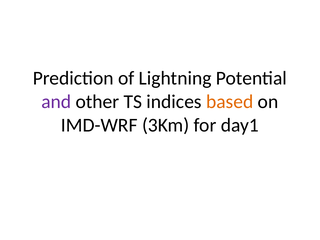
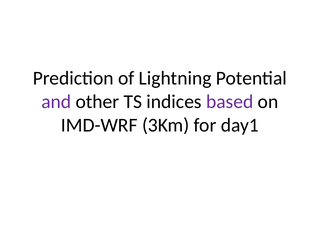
based colour: orange -> purple (230, 102)
